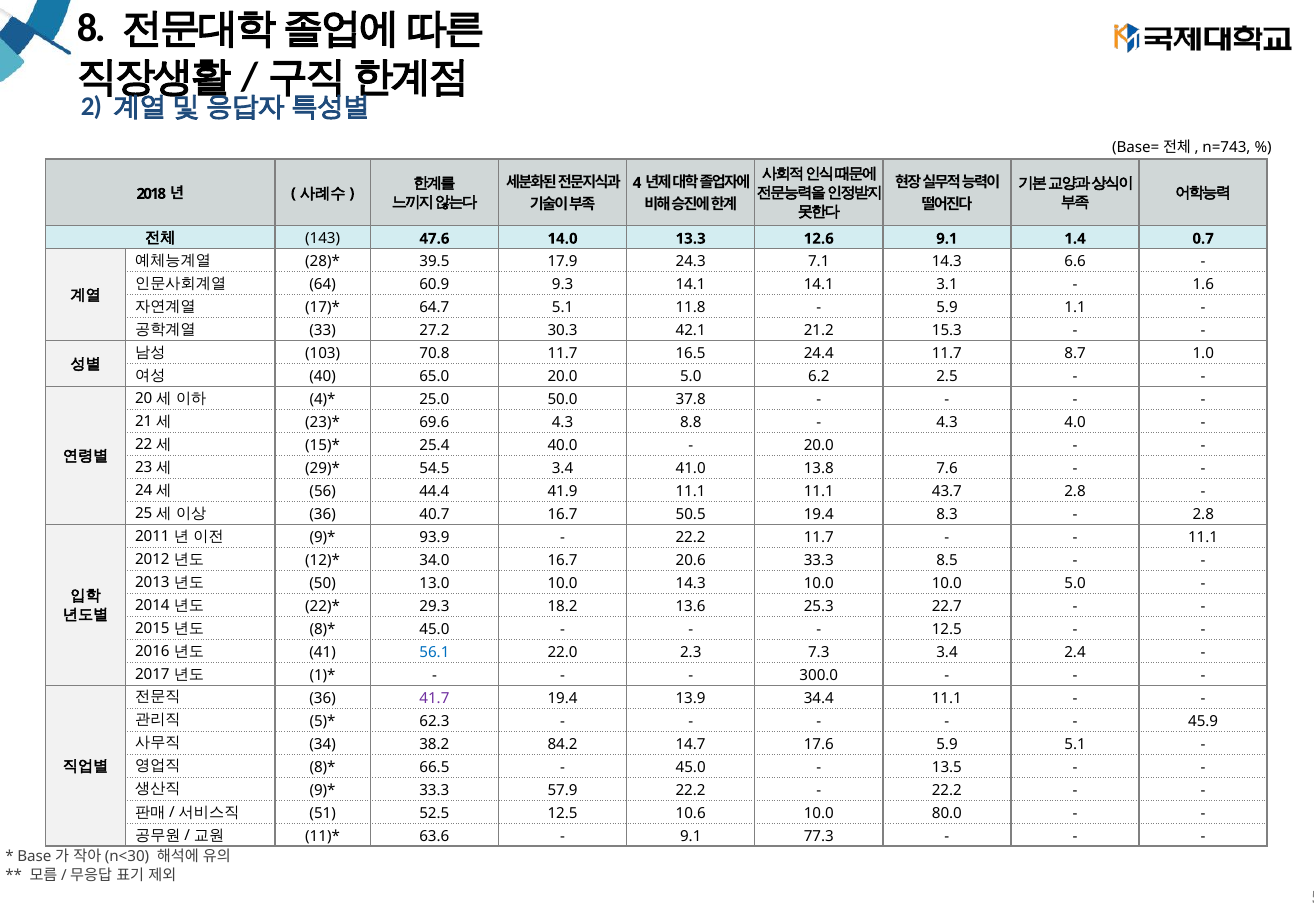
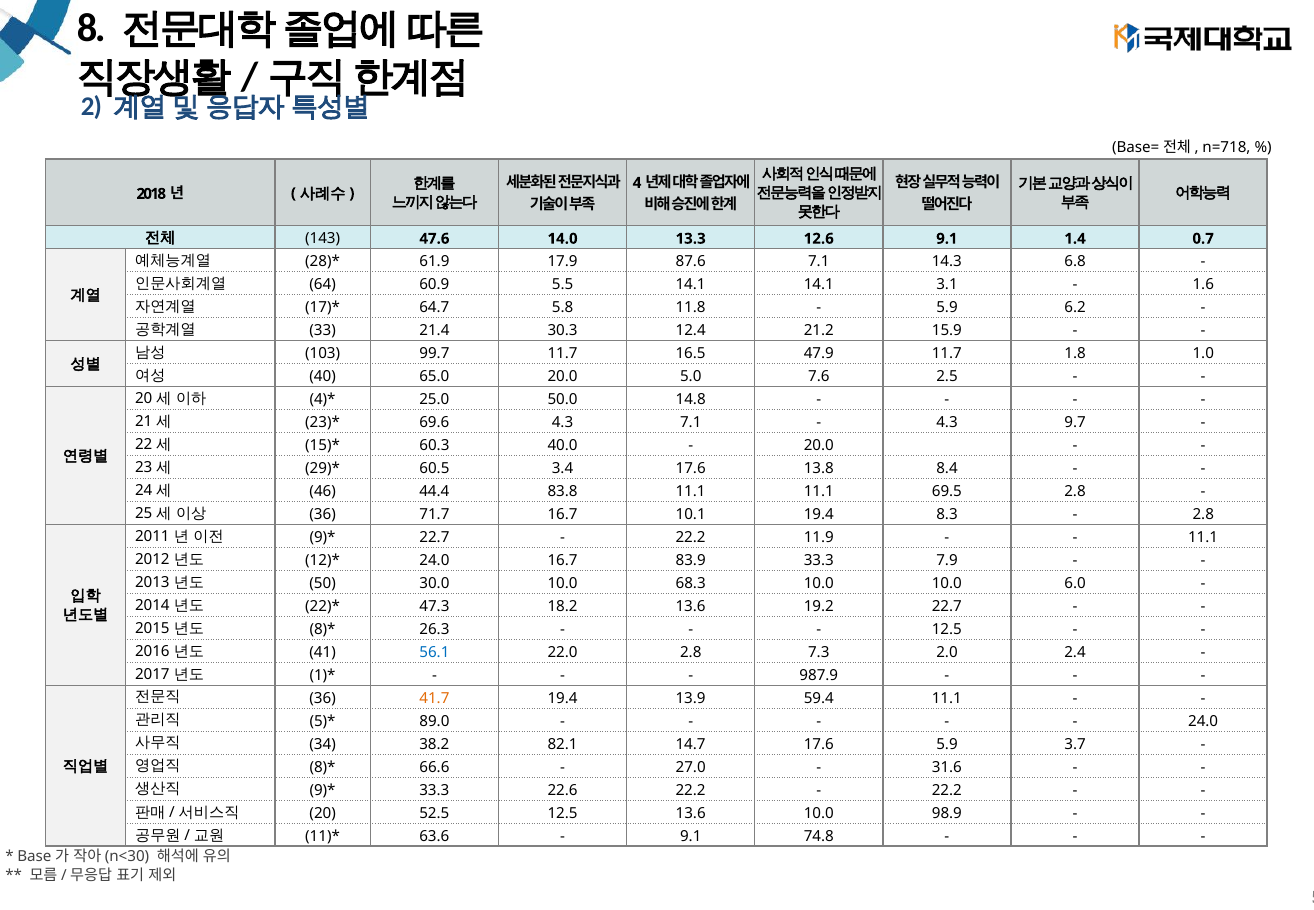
n=743: n=743 -> n=718 (1226, 148)
39.5: 39.5 -> 61.9 (434, 262)
24.3: 24.3 -> 87.6 (691, 262)
6.6: 6.6 -> 6.8 (1075, 262)
9.3: 9.3 -> 5.5 (563, 285)
64.7 5.1: 5.1 -> 5.8 (563, 307)
1.1: 1.1 -> 6.2 (1075, 307)
27.2: 27.2 -> 21.4 (434, 330)
42.1: 42.1 -> 12.4 (691, 330)
15.3: 15.3 -> 15.9 (947, 330)
70.8: 70.8 -> 99.7 (434, 353)
24.4: 24.4 -> 47.9 (819, 353)
8.7: 8.7 -> 1.8 (1075, 353)
6.2: 6.2 -> 7.6 (819, 376)
37.8: 37.8 -> 14.8 (691, 399)
4.3 8.8: 8.8 -> 7.1 (691, 422)
4.0: 4.0 -> 9.7 (1075, 422)
25.4: 25.4 -> 60.3 (434, 445)
54.5: 54.5 -> 60.5 (434, 468)
3.4 41.0: 41.0 -> 17.6 (691, 468)
7.6: 7.6 -> 8.4 (947, 468)
56: 56 -> 46 (323, 491)
41.9: 41.9 -> 83.8 (563, 491)
43.7: 43.7 -> 69.5 (947, 491)
40.7: 40.7 -> 71.7 (434, 514)
50.5: 50.5 -> 10.1 (691, 514)
93.9: 93.9 -> 22.7 (434, 537)
22.2 11.7: 11.7 -> 11.9 (819, 537)
34.0: 34.0 -> 24.0 (434, 560)
20.6: 20.6 -> 83.9 (691, 560)
8.5: 8.5 -> 7.9 (947, 560)
13.0: 13.0 -> 30.0 (434, 583)
10.0 14.3: 14.3 -> 68.3 (691, 583)
10.0 5.0: 5.0 -> 6.0 (1075, 583)
29.3: 29.3 -> 47.3 (434, 606)
25.3: 25.3 -> 19.2 (819, 606)
45.0: 45.0 -> 26.3 (434, 629)
22.0 2.3: 2.3 -> 2.8 (691, 652)
7.3 3.4: 3.4 -> 2.0 (947, 652)
300.0: 300.0 -> 987.9 (819, 675)
41.7 colour: purple -> orange (434, 698)
34.4: 34.4 -> 59.4 (819, 698)
62.3: 62.3 -> 89.0 (434, 721)
45.9: 45.9 -> 24.0 (1203, 721)
84.2: 84.2 -> 82.1 (563, 744)
5.9 5.1: 5.1 -> 3.7 (1075, 744)
66.5: 66.5 -> 66.6 (434, 767)
45.0: 45.0 -> 27.0 (691, 767)
13.5: 13.5 -> 31.6 (947, 767)
57.9: 57.9 -> 22.6 (563, 790)
51: 51 -> 20 (323, 813)
12.5 10.6: 10.6 -> 13.6 (691, 813)
80.0: 80.0 -> 98.9 (947, 813)
77.3: 77.3 -> 74.8 (819, 836)
